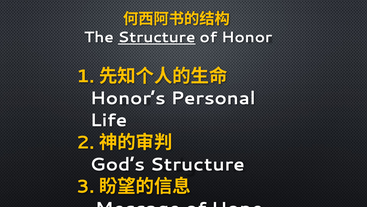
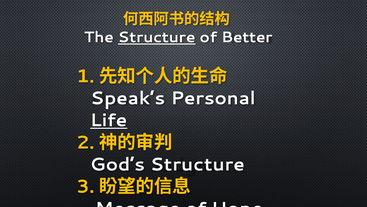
Honor: Honor -> Better (247, 37)
Honor’s: Honor’s -> Speak’s (128, 98)
Life underline: none -> present (109, 120)
